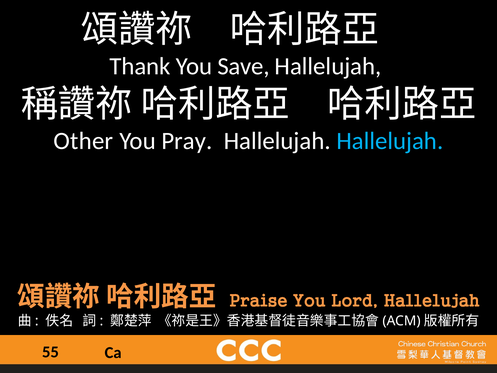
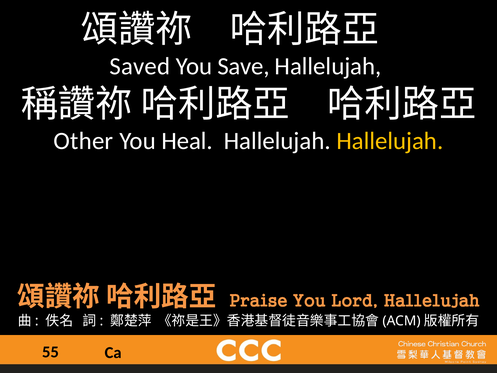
Thank: Thank -> Saved (140, 66)
Pray: Pray -> Heal (187, 141)
Hallelujah colour: light blue -> yellow (390, 141)
